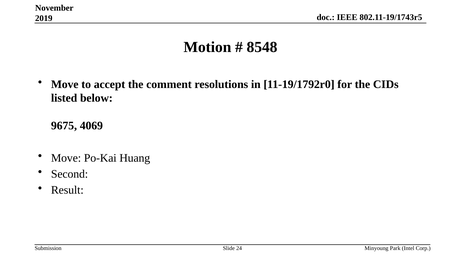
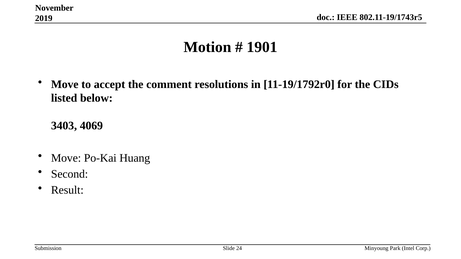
8548: 8548 -> 1901 (262, 47)
9675: 9675 -> 3403 (64, 126)
